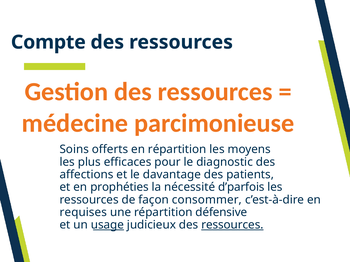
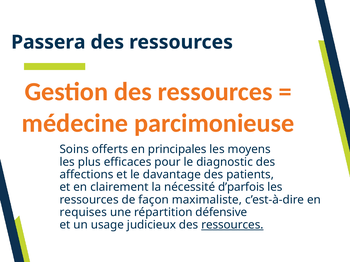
Compte: Compte -> Passera (48, 42)
en répartition: répartition -> principales (177, 150)
prophéties: prophéties -> clairement (119, 187)
consommer: consommer -> maximaliste (207, 200)
usage underline: present -> none (107, 225)
